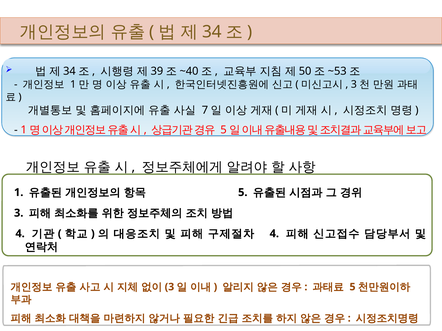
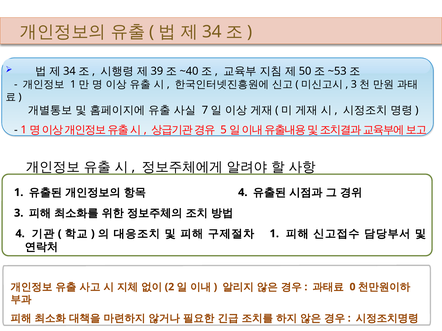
5: 5 -> 4 (243, 193)
4: 4 -> 1 (274, 234)
3: 3 -> 2 (169, 287)
5: 5 -> 0 (353, 287)
